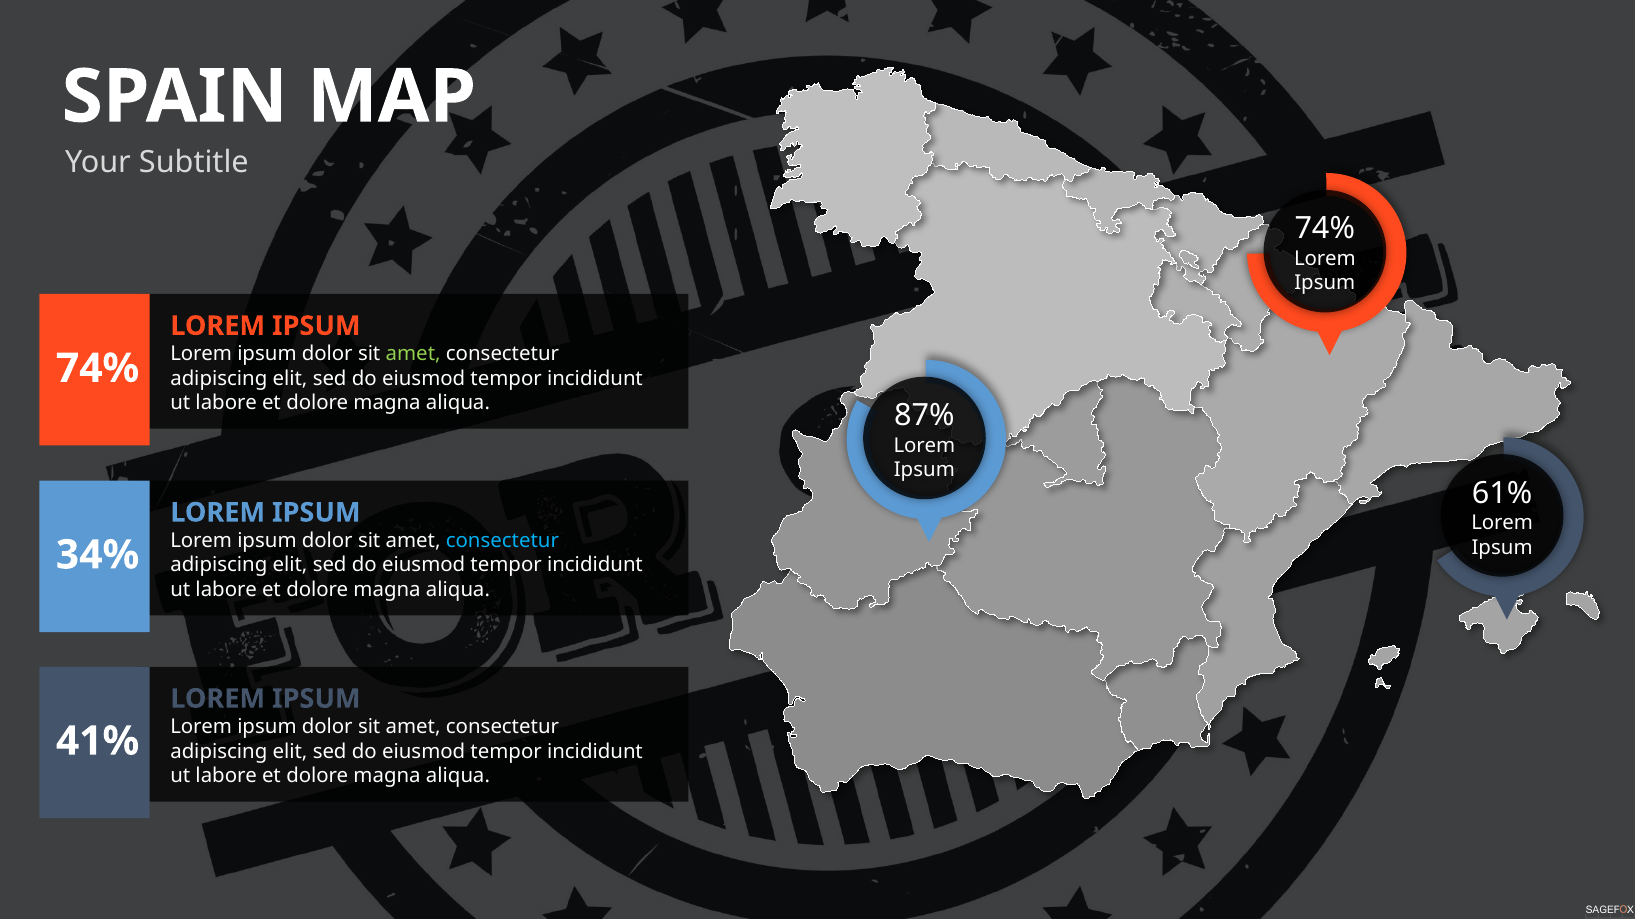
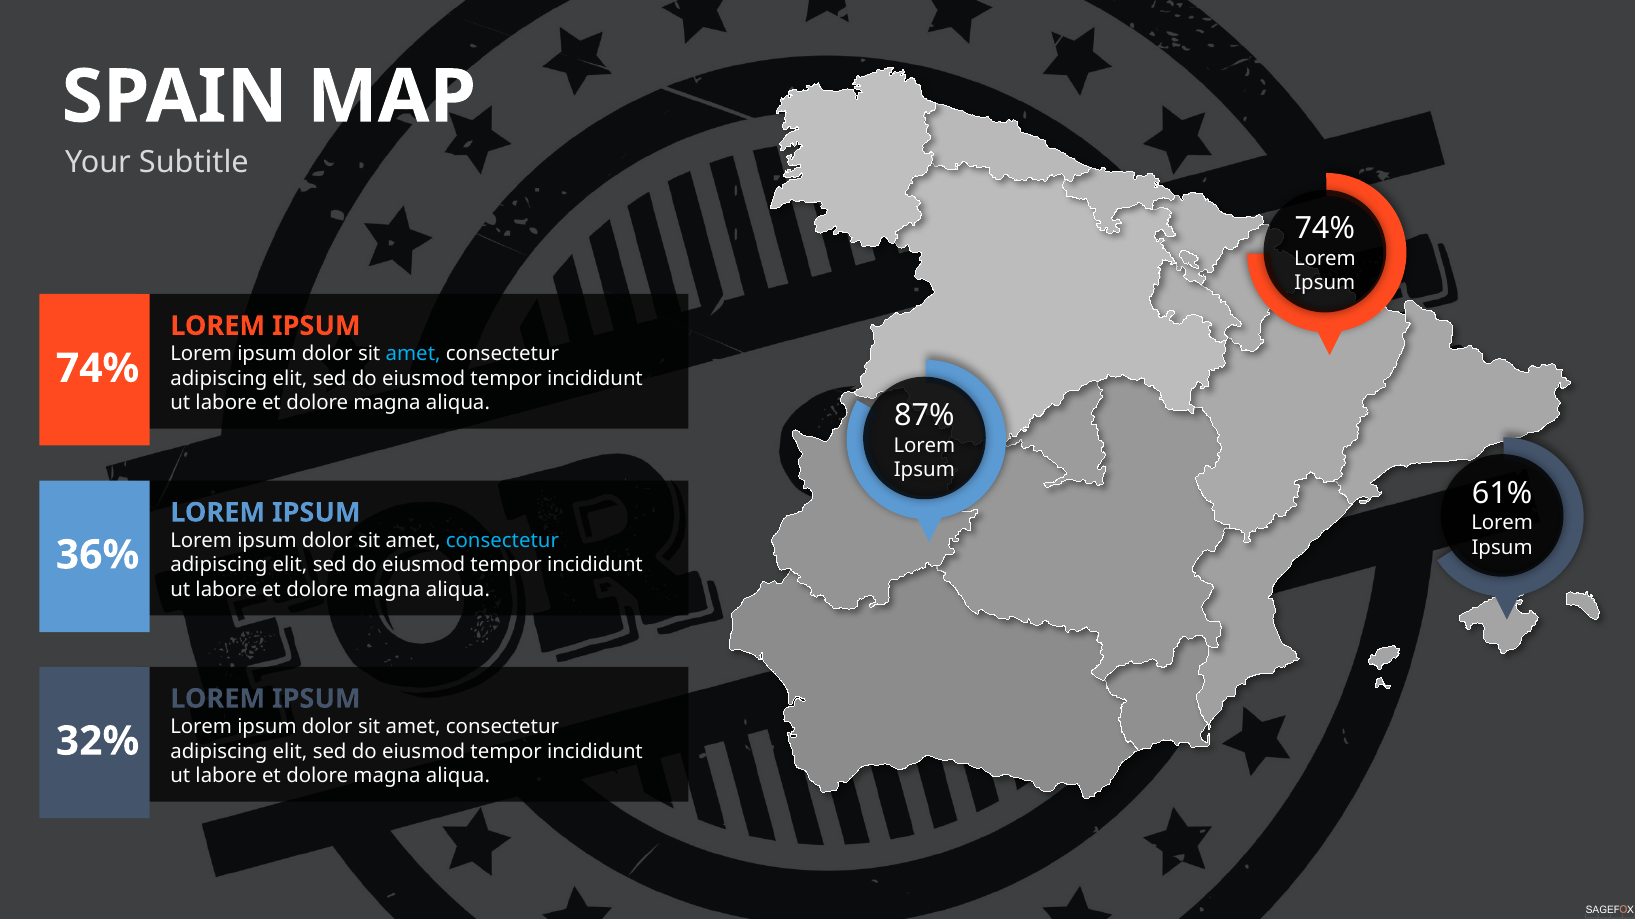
amet colour: light green -> light blue (413, 354)
34%: 34% -> 36% (98, 555)
41%: 41% -> 32% (98, 742)
